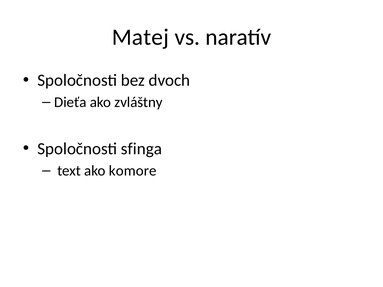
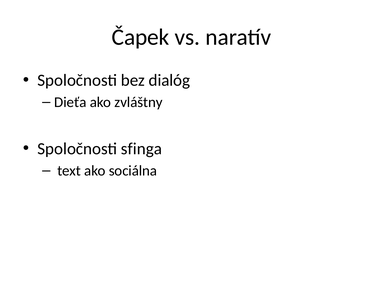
Matej: Matej -> Čapek (141, 37)
dvoch: dvoch -> dialóg (169, 80)
komore: komore -> sociálna (133, 171)
